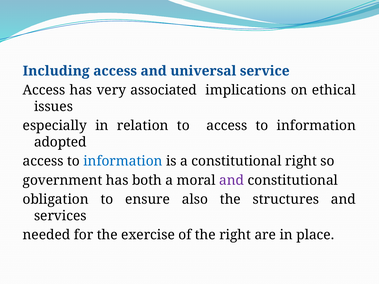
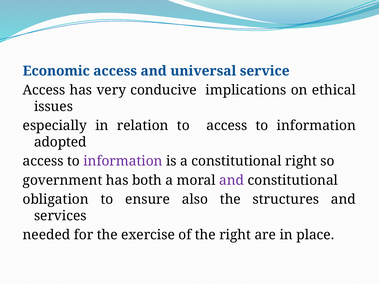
Including: Including -> Economic (56, 71)
associated: associated -> conducive (164, 90)
information colour: blue -> purple (123, 161)
